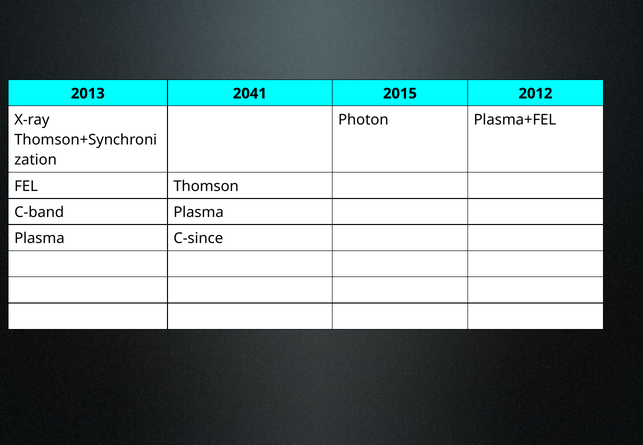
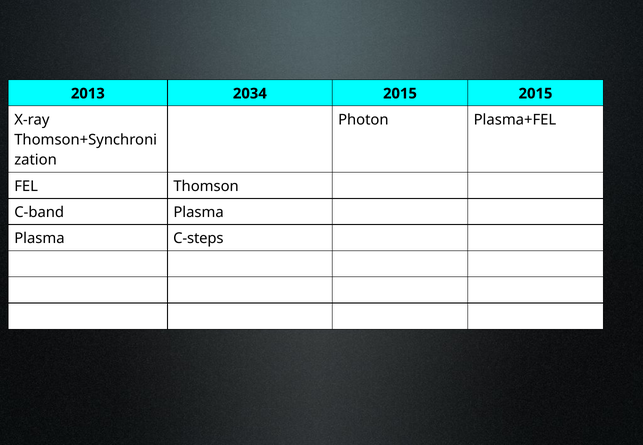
2041: 2041 -> 2034 (250, 94)
2015 2012: 2012 -> 2015 (536, 94)
C-since: C-since -> C-steps (198, 239)
